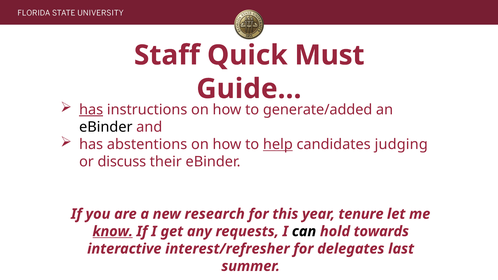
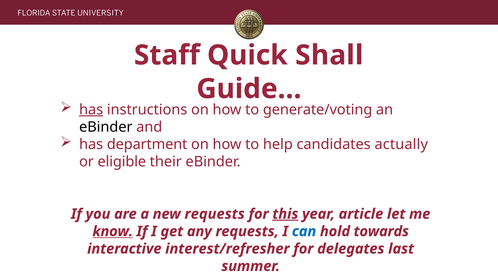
Must: Must -> Shall (329, 55)
generate/added: generate/added -> generate/voting (318, 110)
abstentions: abstentions -> department (147, 145)
help underline: present -> none (278, 145)
judging: judging -> actually (401, 145)
discuss: discuss -> eligible (122, 162)
new research: research -> requests (215, 214)
this underline: none -> present (285, 214)
tenure: tenure -> article (361, 214)
can colour: black -> blue (304, 231)
